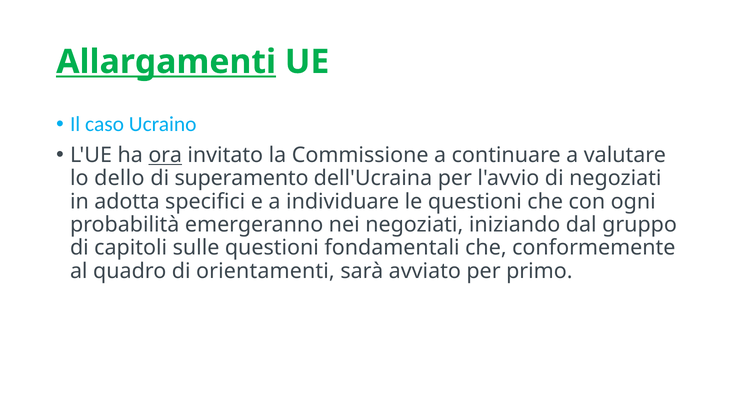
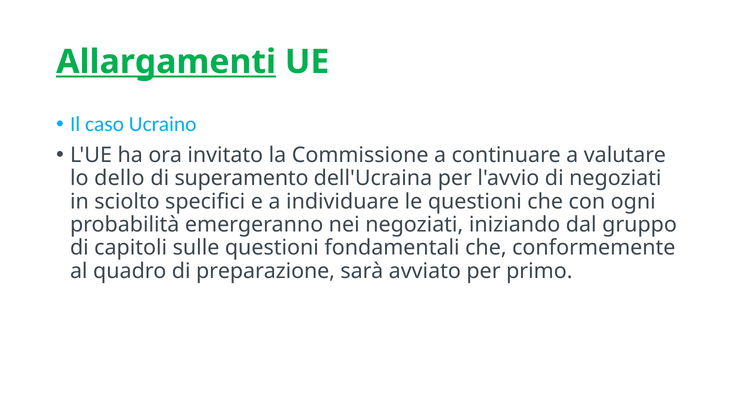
ora underline: present -> none (165, 155)
adotta: adotta -> sciolto (127, 202)
orientamenti: orientamenti -> preparazione (266, 271)
